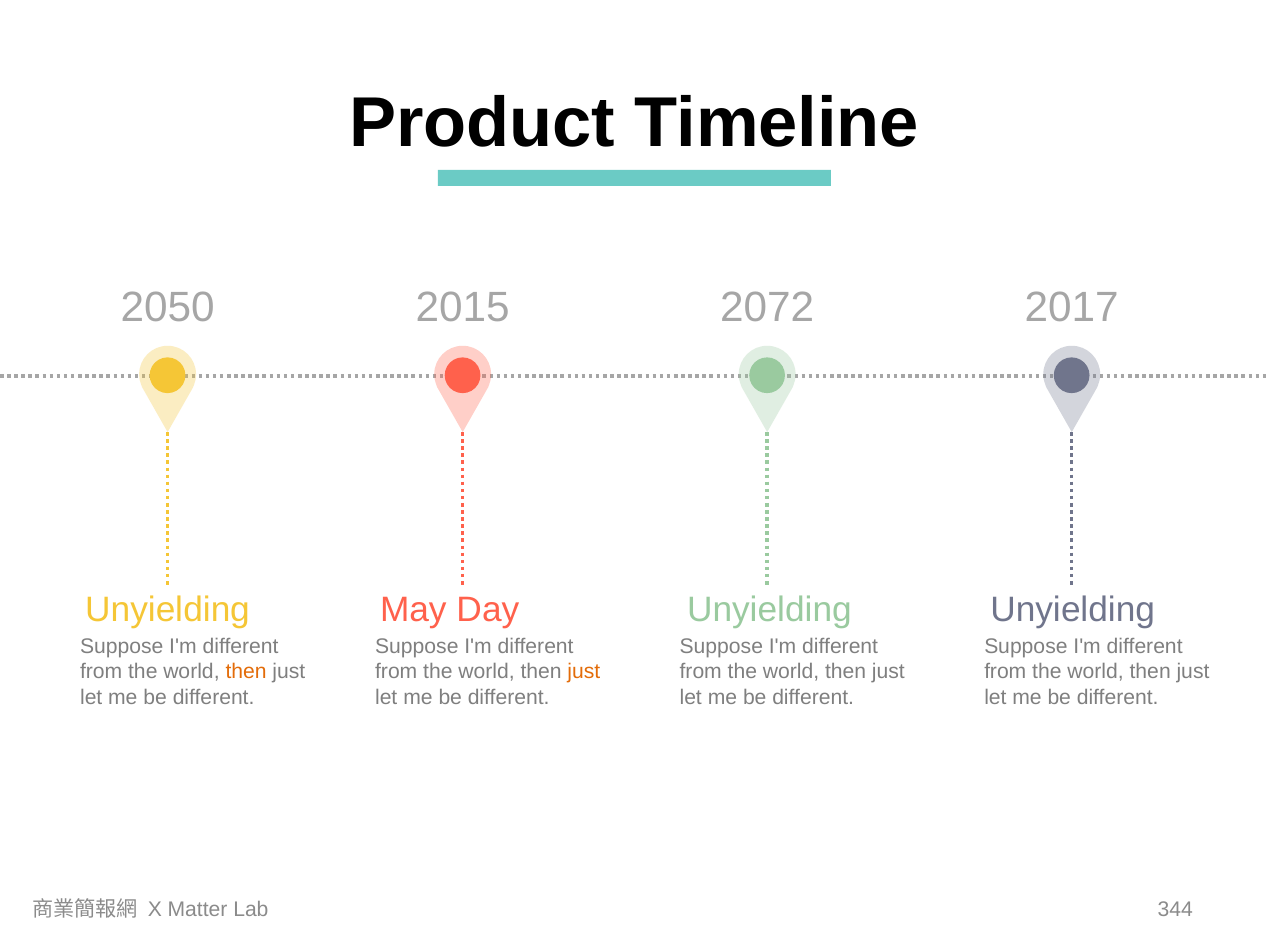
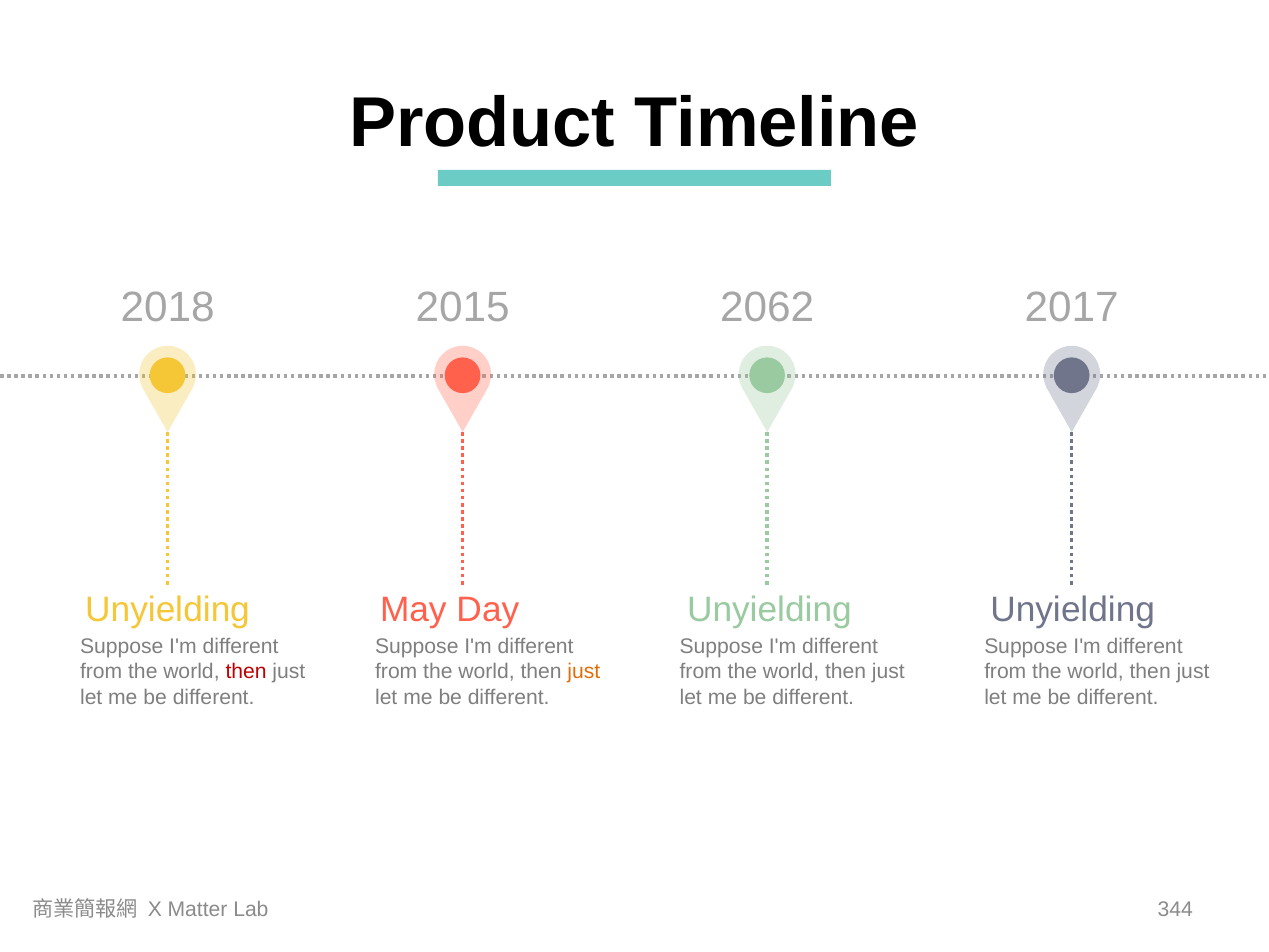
2050: 2050 -> 2018 (168, 307)
2072: 2072 -> 2062 (767, 307)
then colour: orange -> red (246, 671)
